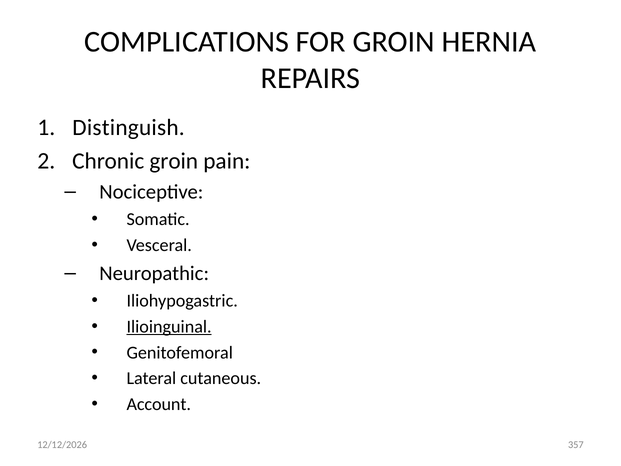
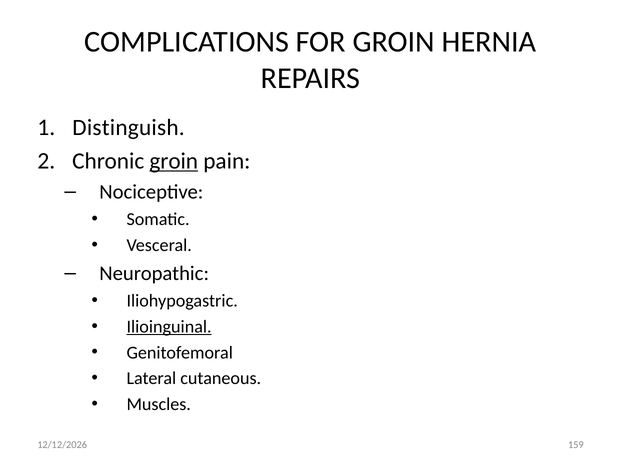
groin underline: none -> present (174, 161)
Account: Account -> Muscles (159, 404)
357: 357 -> 159 (576, 445)
